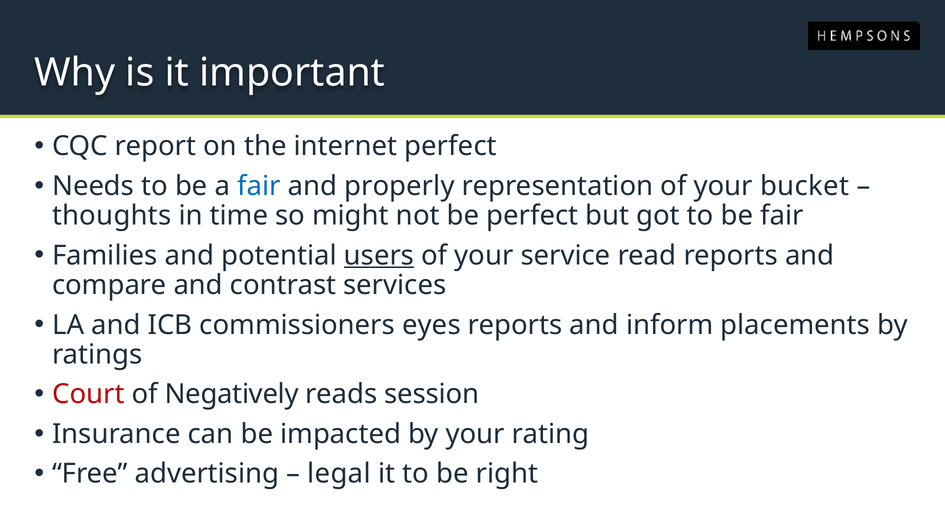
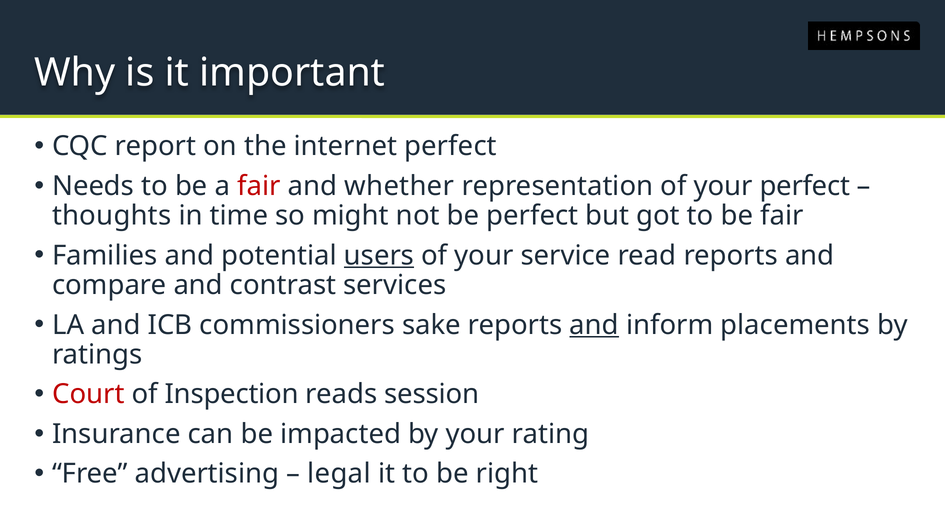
fair colour: blue -> red (259, 186)
properly: properly -> whether (399, 186)
your bucket: bucket -> perfect (805, 186)
eyes: eyes -> sake (432, 325)
and underline: none -> present (594, 325)
Negatively: Negatively -> Inspection (232, 394)
